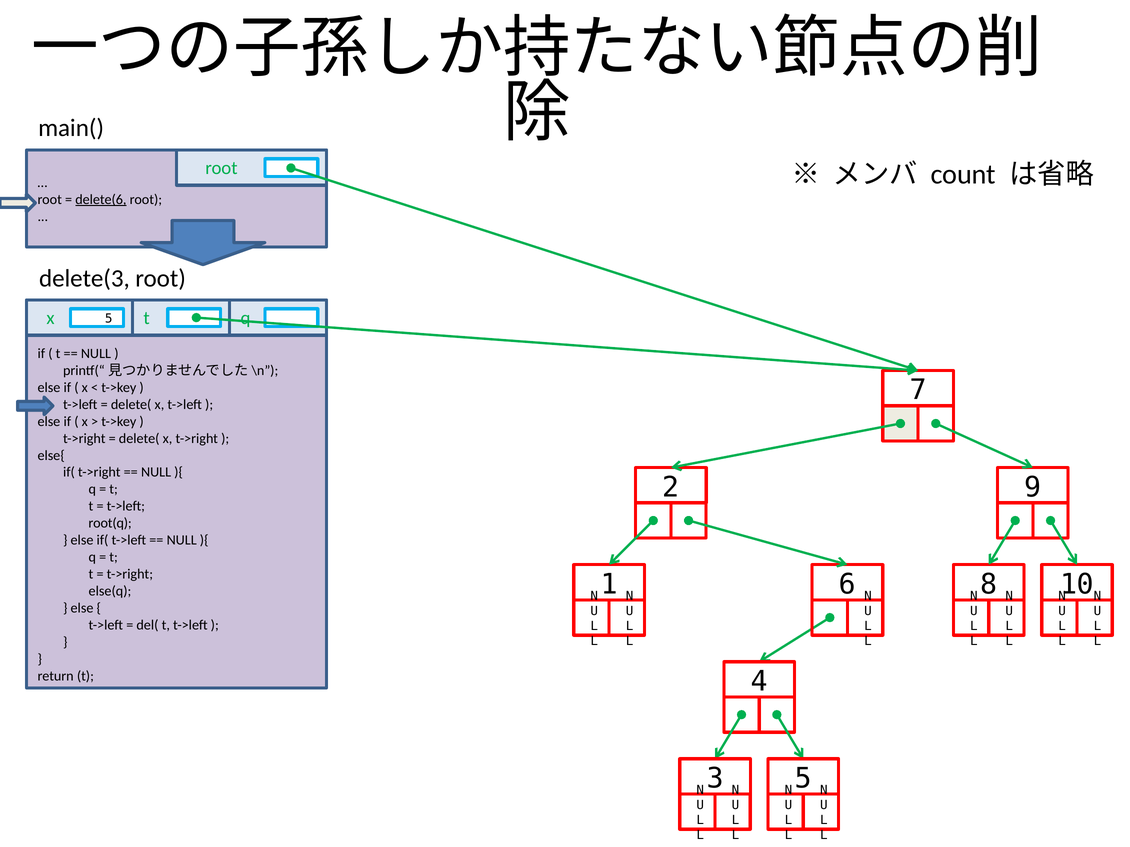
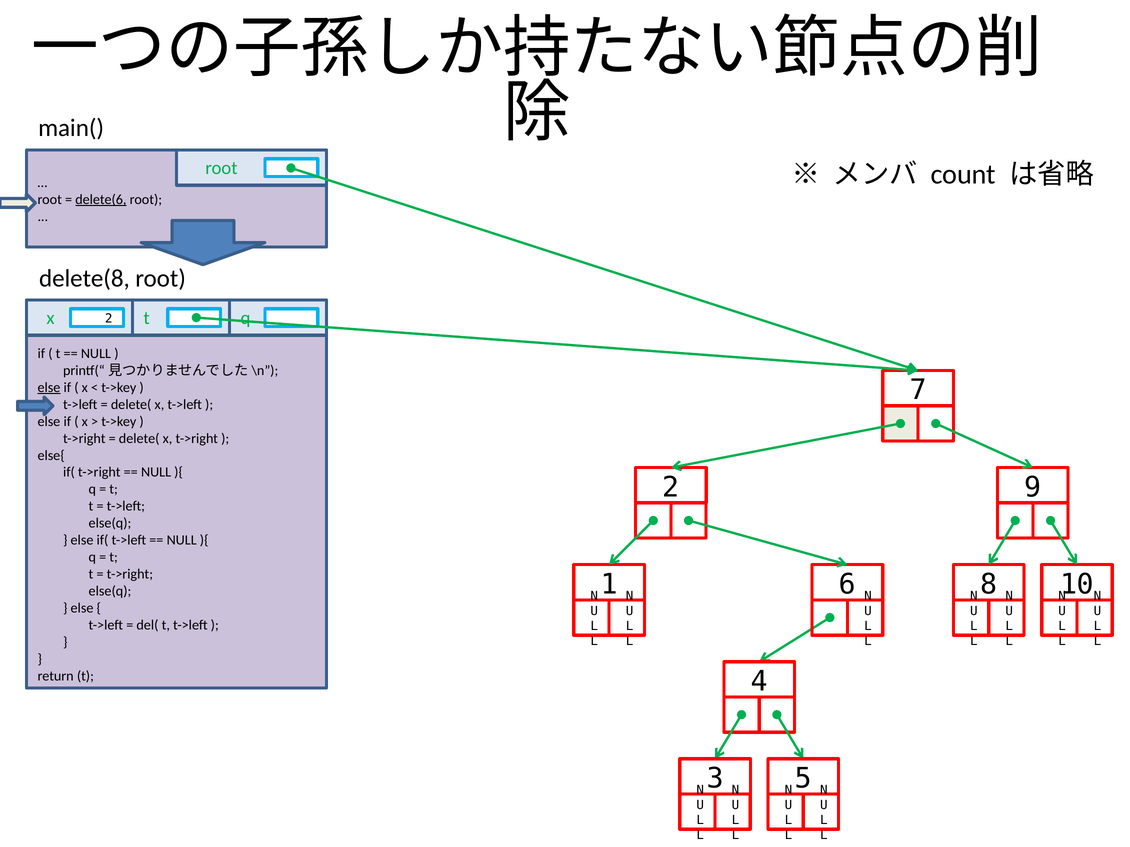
delete(3: delete(3 -> delete(8 (84, 278)
x 5: 5 -> 2 (109, 319)
else underline: none -> present (49, 388)
root(q: root(q -> else(q (110, 524)
